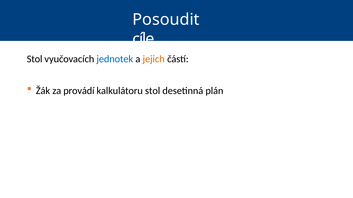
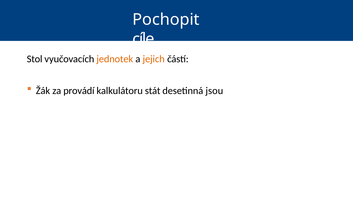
Posoudit: Posoudit -> Pochopit (166, 20)
jednotek colour: blue -> orange (115, 59)
kalkulátoru stol: stol -> stát (153, 91)
plán: plán -> jsou (214, 91)
